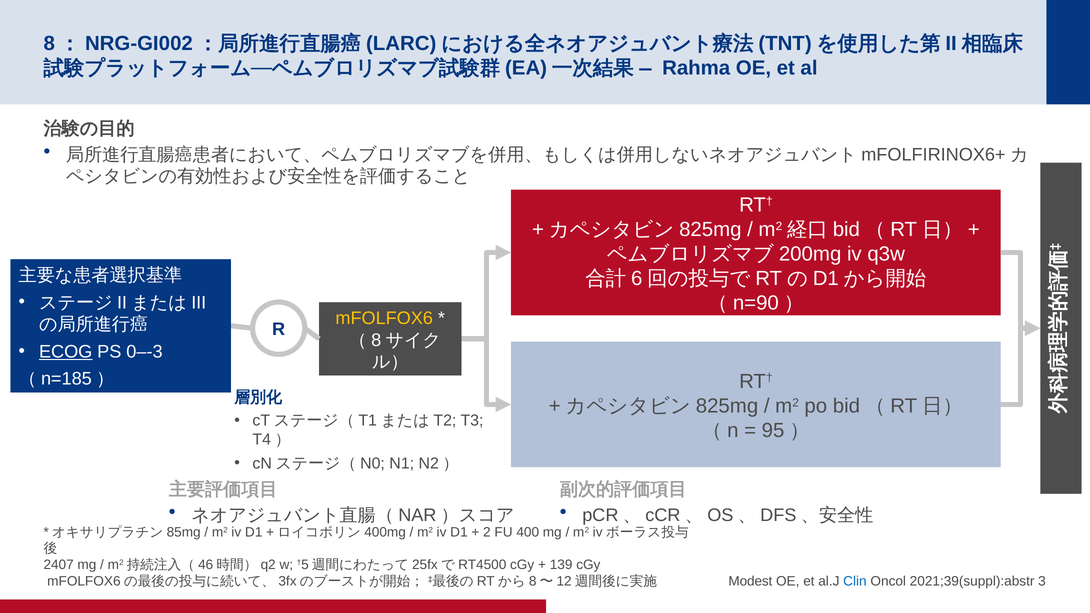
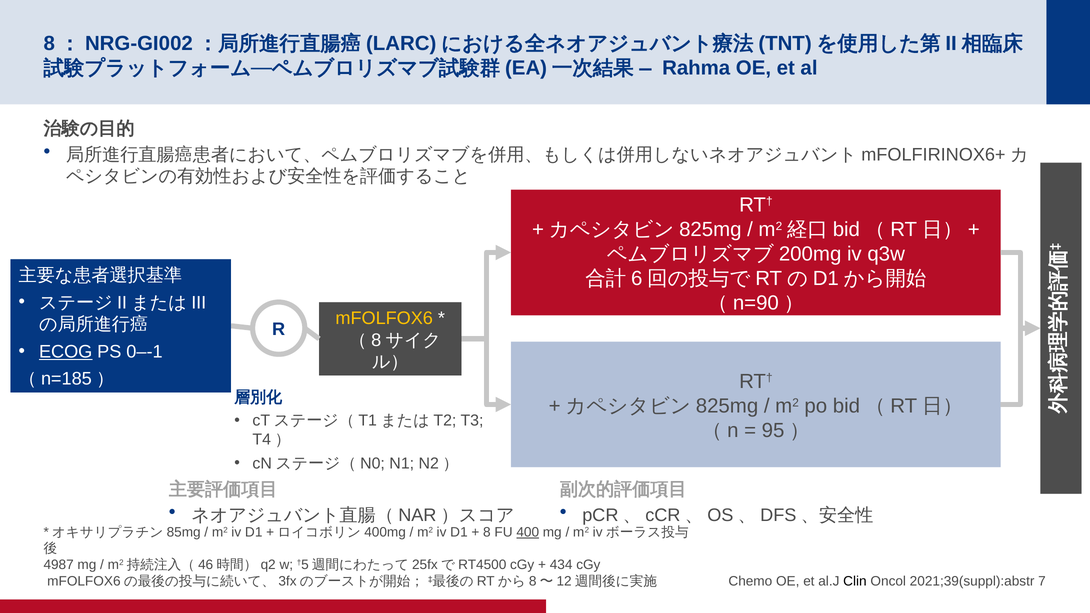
0–-3: 0–-3 -> 0–-1 (145, 352)
2: 2 -> 8 (487, 532)
400 underline: none -> present (528, 532)
2407: 2407 -> 4987 (59, 565)
139: 139 -> 434 (561, 565)
Modest: Modest -> Chemo (750, 581)
Clin colour: blue -> black (855, 581)
3: 3 -> 7 (1042, 581)
